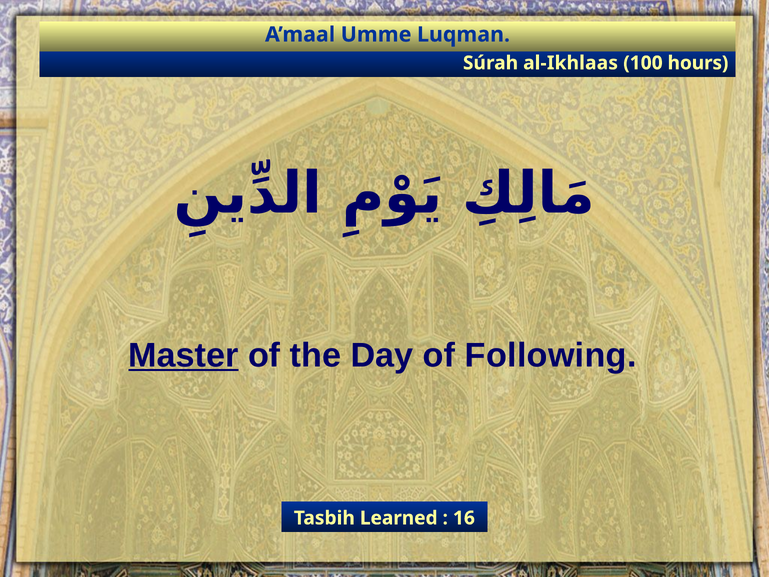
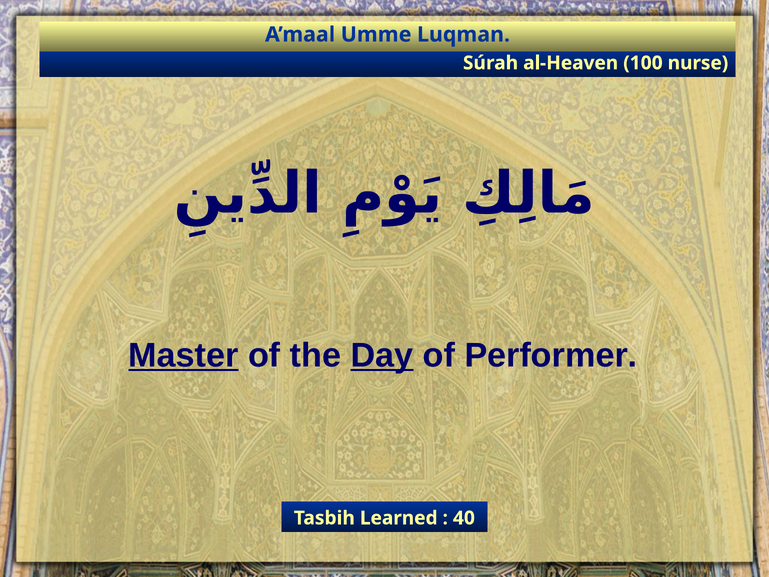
al-Ikhlaas: al-Ikhlaas -> al-Heaven (571, 63)
hours: hours -> nurse (698, 63)
Day underline: none -> present (382, 355)
Following: Following -> Performer (551, 355)
16: 16 -> 40 (464, 518)
